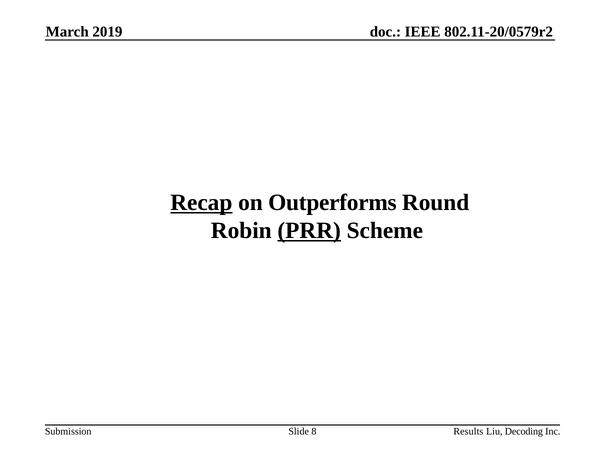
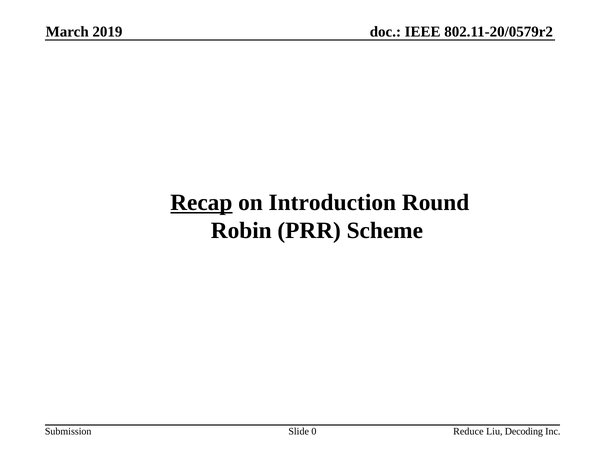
Outperforms: Outperforms -> Introduction (332, 203)
PRR underline: present -> none (309, 231)
8: 8 -> 0 (314, 432)
Results: Results -> Reduce (468, 432)
